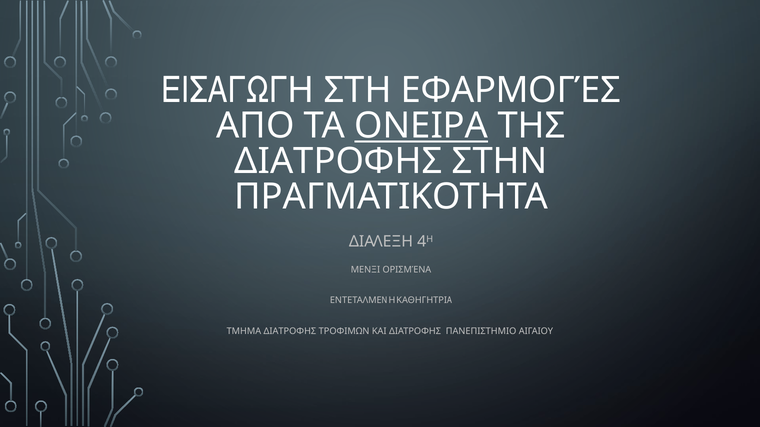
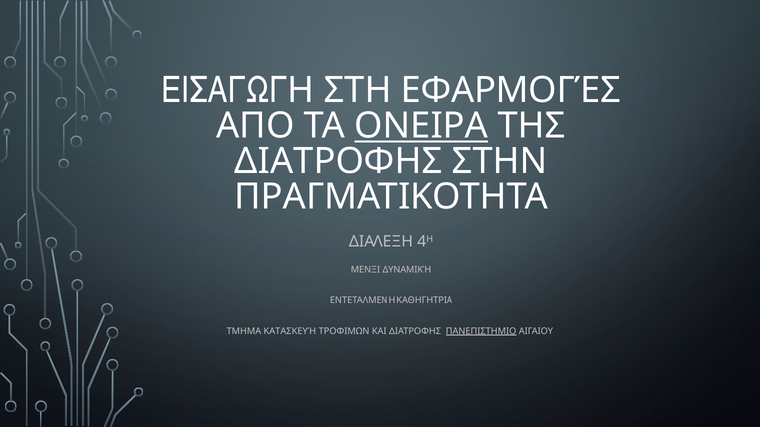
ΟΡΙΣΜΈΝΑ: ΟΡΙΣΜΈΝΑ -> ΔΥΝΑΜΙΚΉ (407, 270)
ΤΜΗΜΑ ΔΙΑΤΡΟΦΗΣ: ΔΙΑΤΡΟΦΗΣ -> ΚΑΤΑΣΚΕΥΉ (290, 331)
ΠΑΝΕΠΙΣΤΗΜΙΟ underline: none -> present (481, 331)
